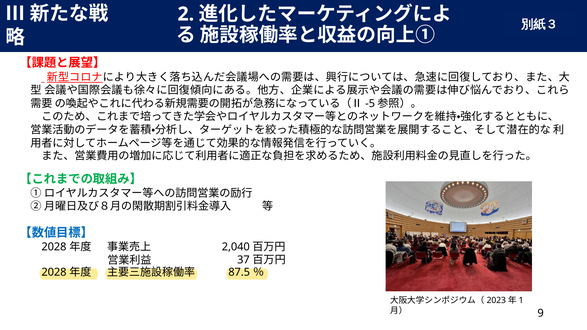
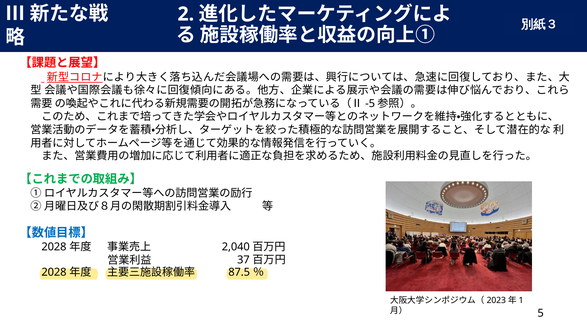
9: 9 -> 5 (541, 313)
